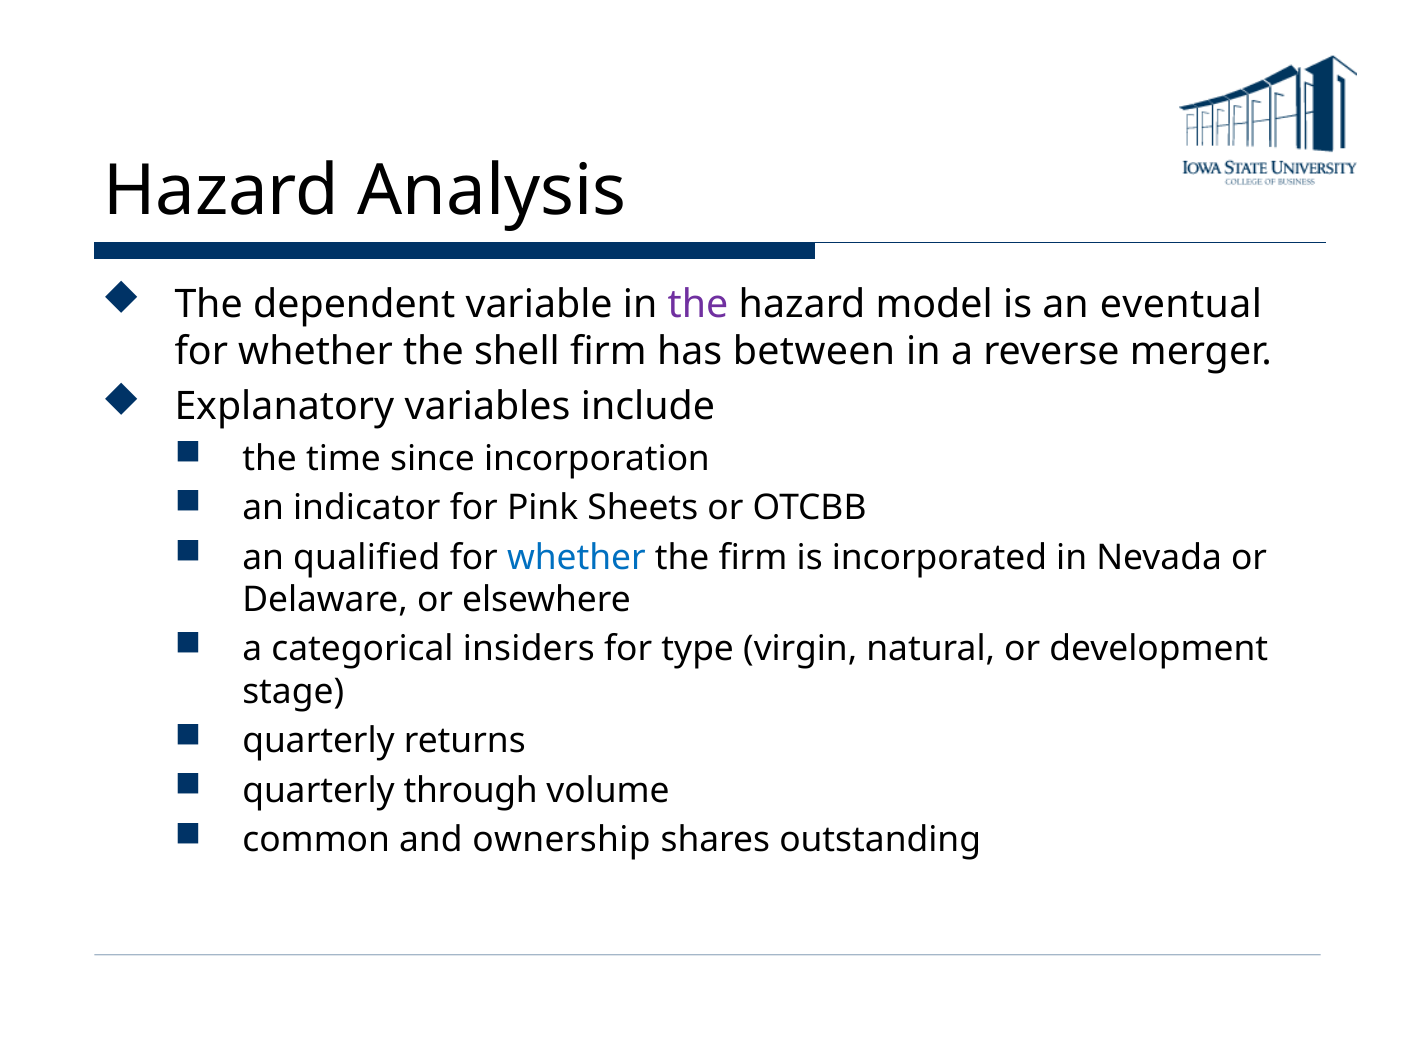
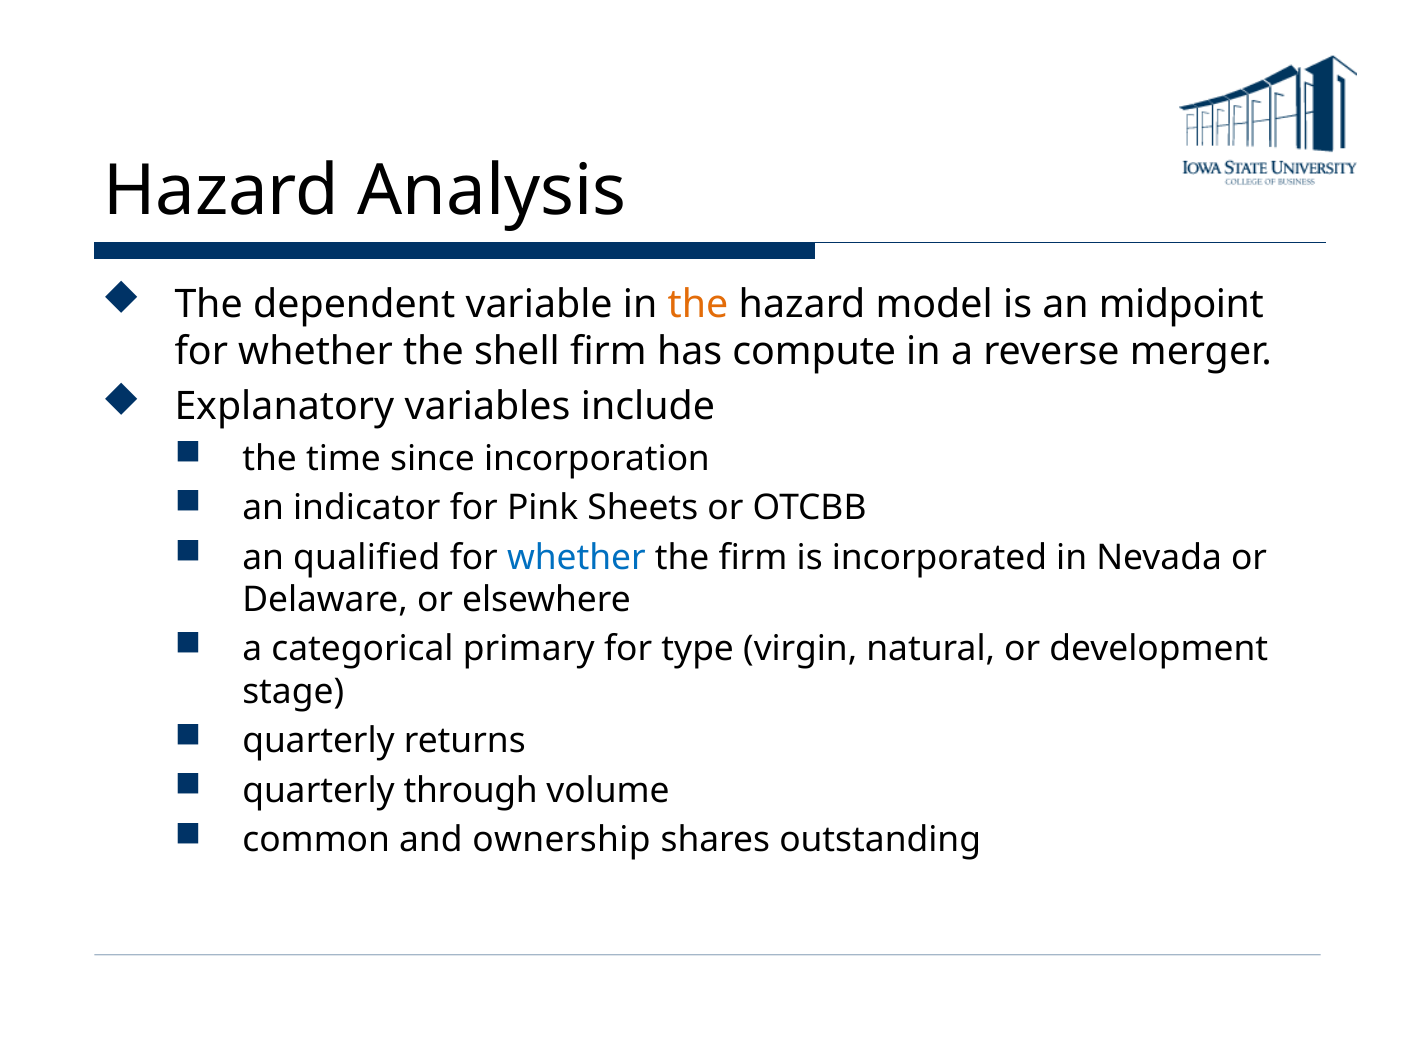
the colour: purple -> orange (698, 305)
eventual: eventual -> midpoint (1181, 305)
between: between -> compute (814, 352)
insiders: insiders -> primary (529, 649)
